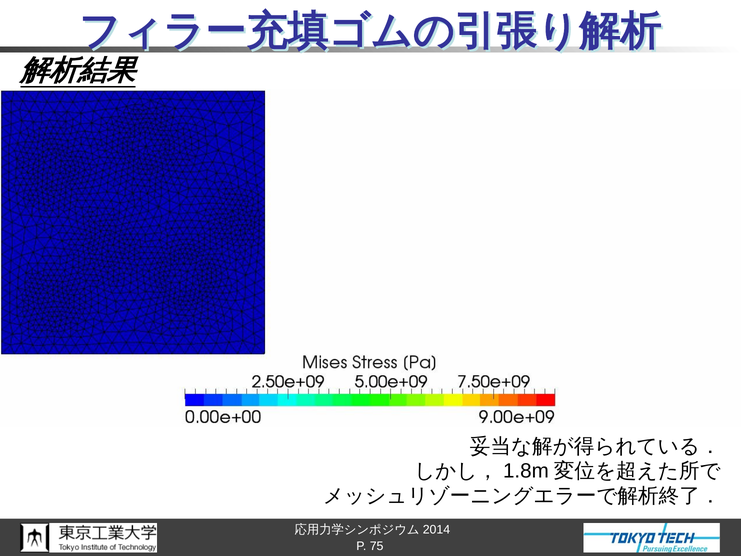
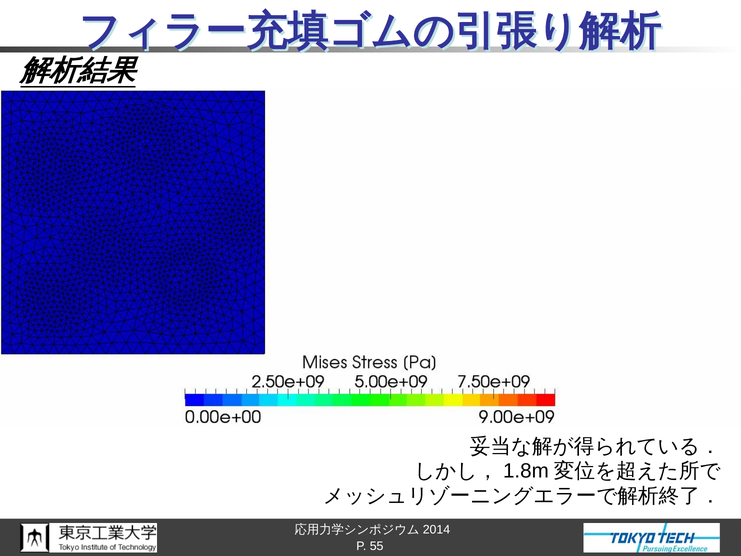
75: 75 -> 55 (377, 546)
